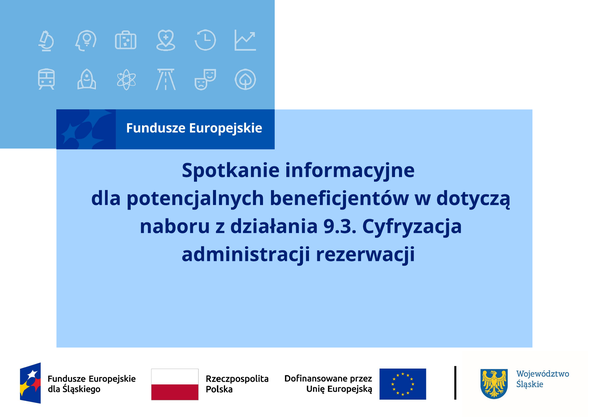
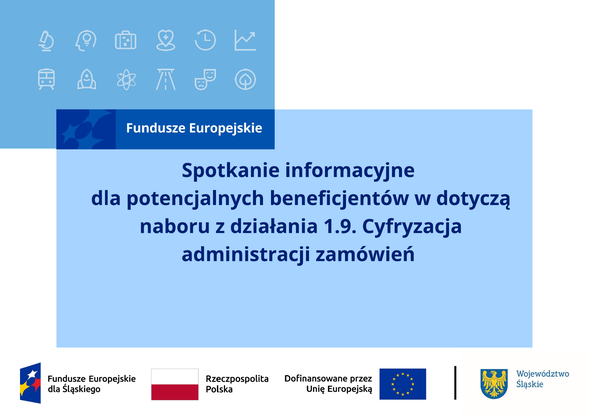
9.3: 9.3 -> 1.9 (340, 226)
rezerwacji: rezerwacji -> zamówień (365, 254)
